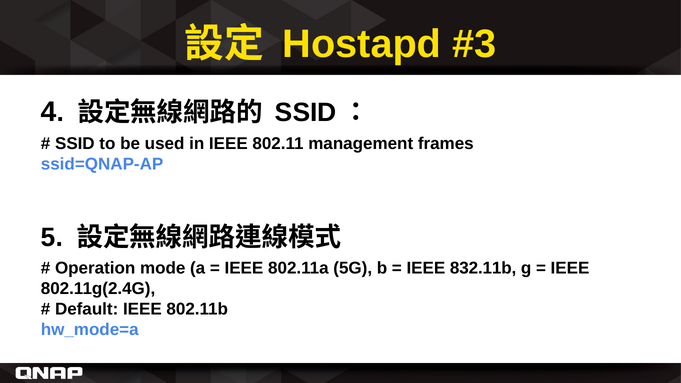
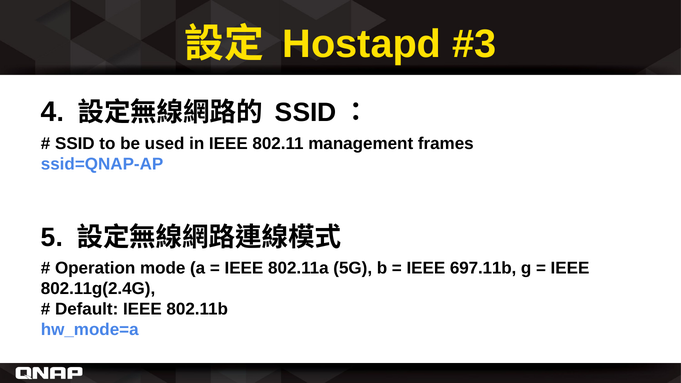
832.11b: 832.11b -> 697.11b (483, 268)
